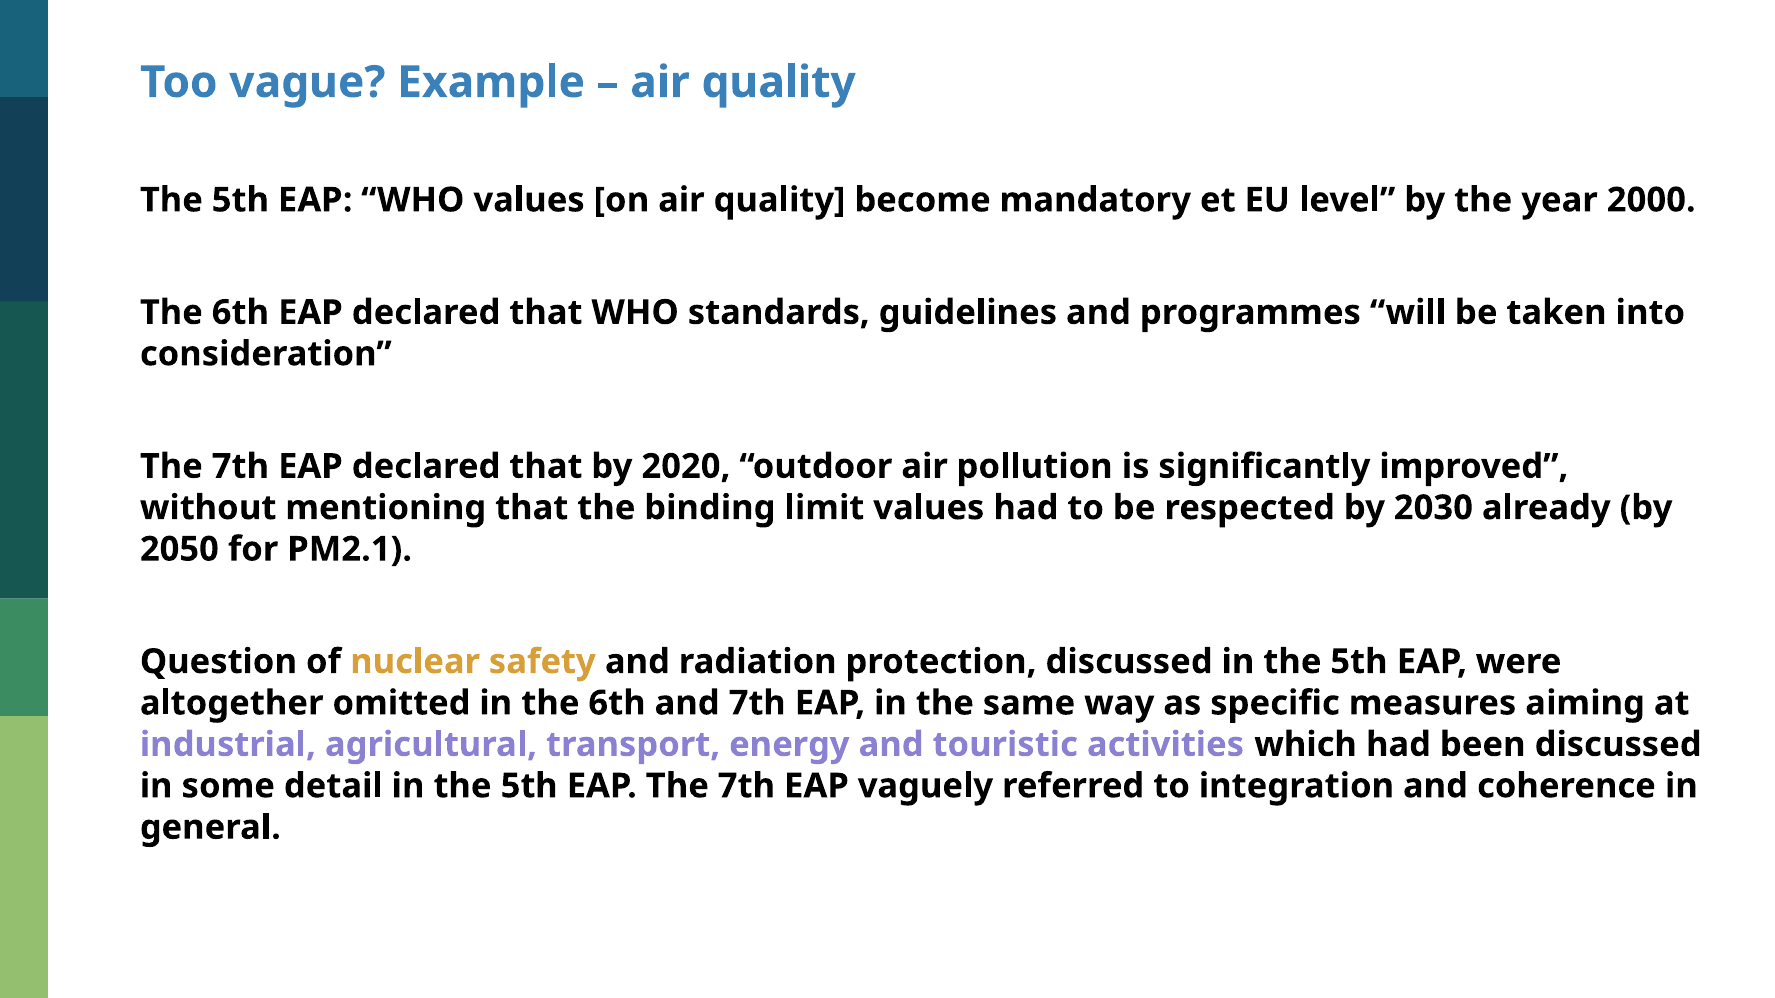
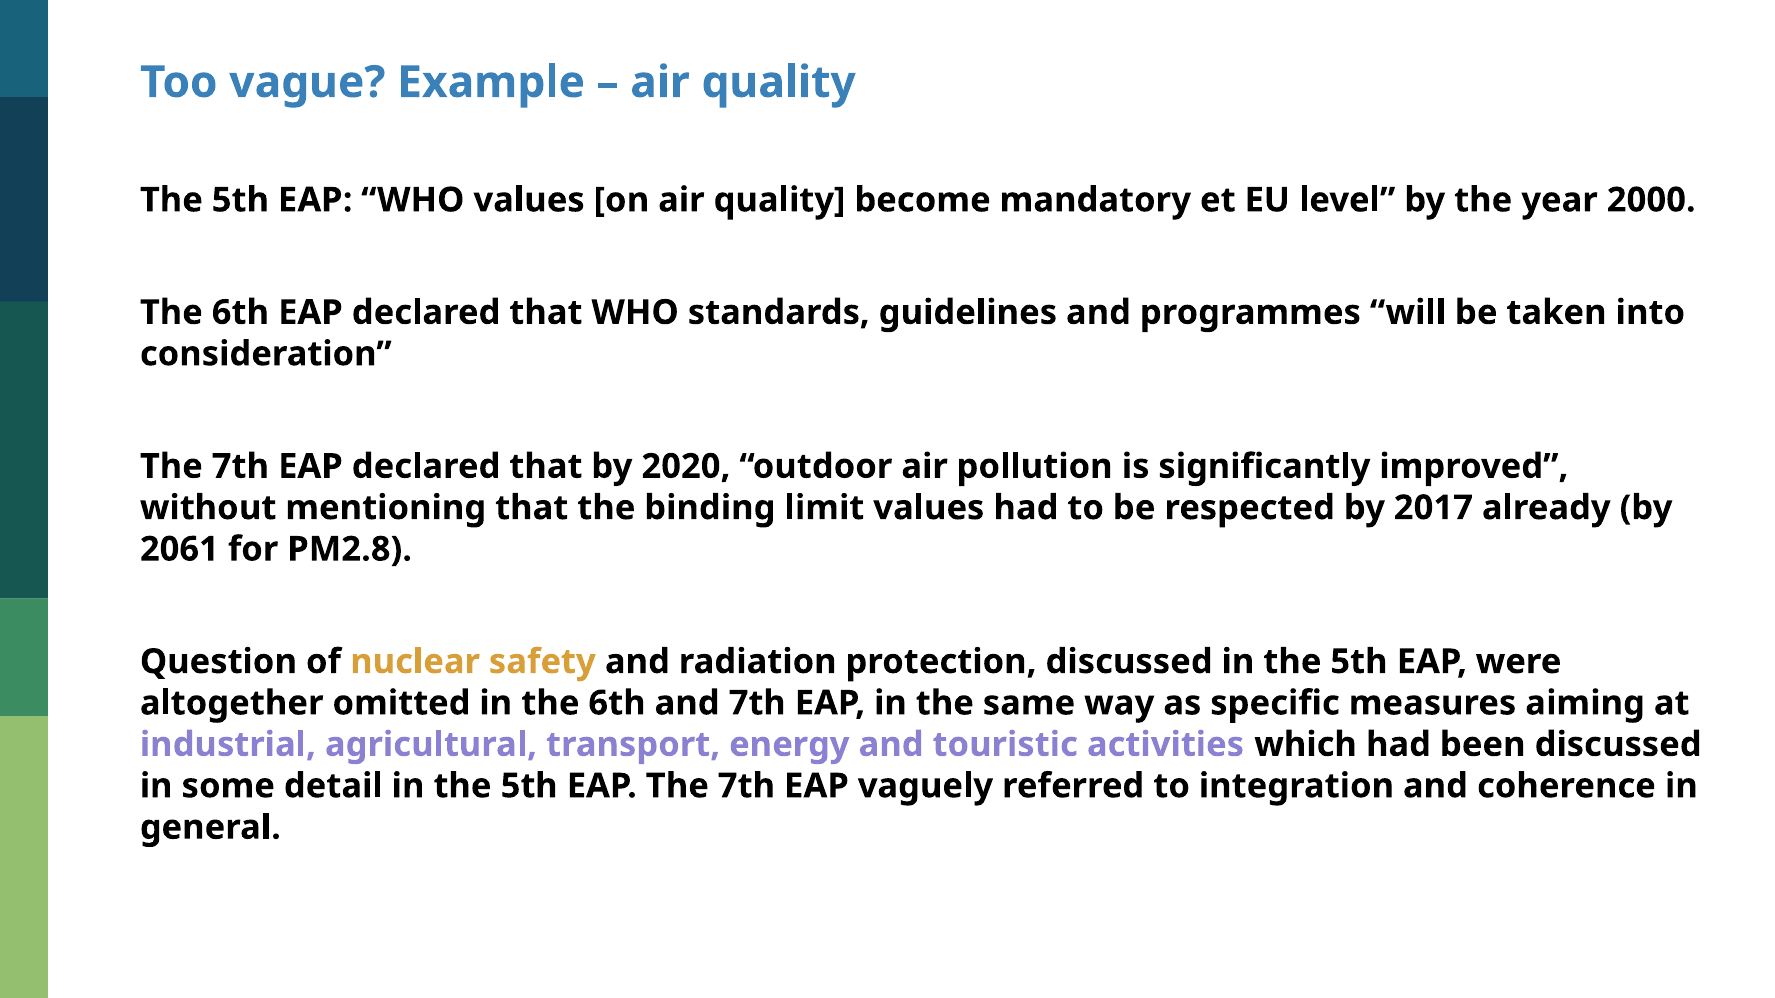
2030: 2030 -> 2017 (1433, 508)
2050: 2050 -> 2061 (179, 549)
PM2.1: PM2.1 -> PM2.8 (350, 549)
